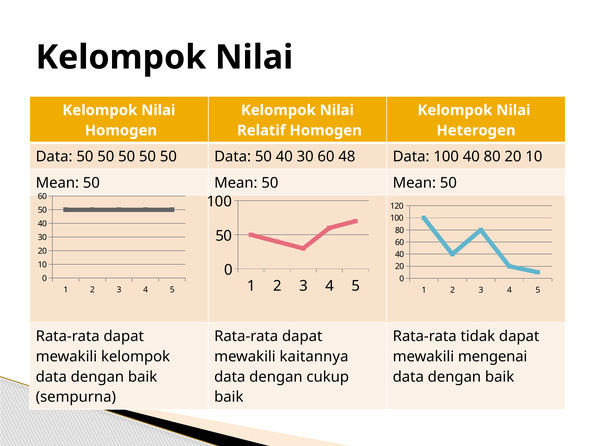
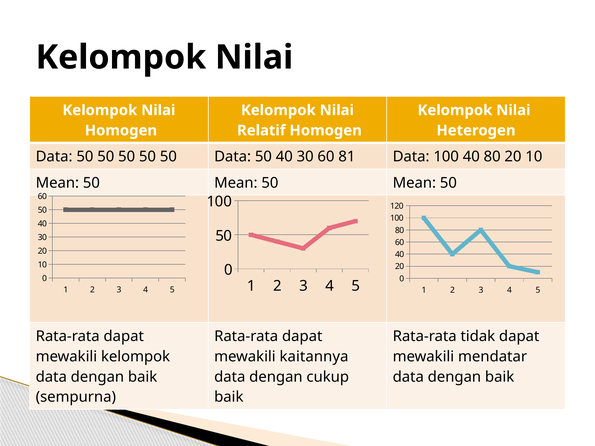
48: 48 -> 81 (347, 157)
mengenai: mengenai -> mendatar (493, 357)
